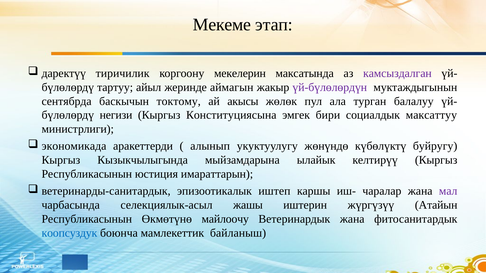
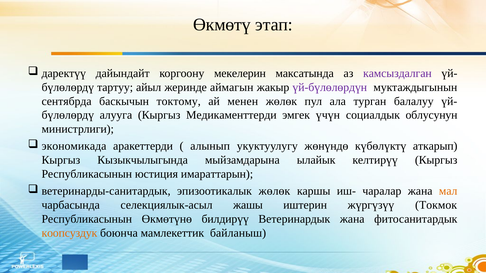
Мекеме: Мекеме -> Өкмөтү (222, 25)
тиричилик: тиричилик -> дайындайт (123, 73)
акысы: акысы -> менен (243, 101)
негизи: негизи -> алууга (116, 115)
Конституциясына: Конституциясына -> Медикаменттерди (231, 115)
бири: бири -> үчүн (328, 115)
максаттуу: максаттуу -> облусунун (432, 115)
буйругу: буйругу -> аткарып (435, 146)
эпизоотикалык иштеп: иштеп -> жөлөк (274, 191)
мал colour: purple -> orange (448, 191)
Атайын: Атайын -> Токмок (436, 205)
майлоочу: майлоочу -> билдирүү (225, 219)
коопсуздук colour: blue -> orange (69, 233)
